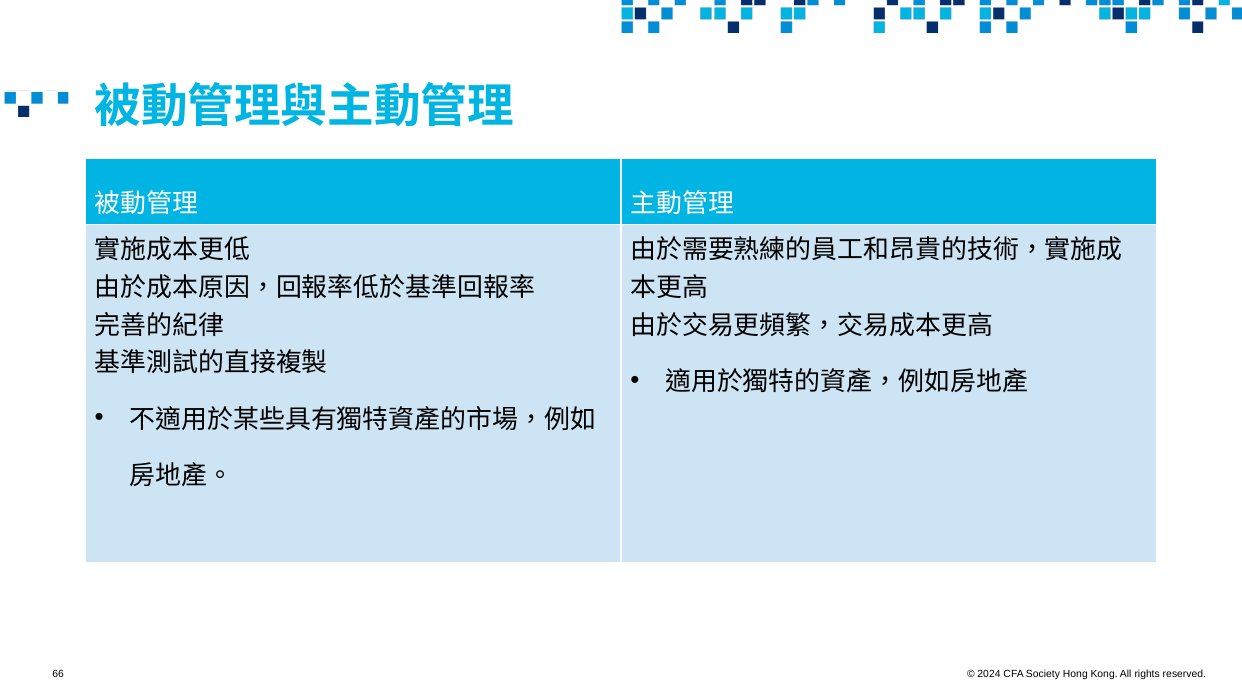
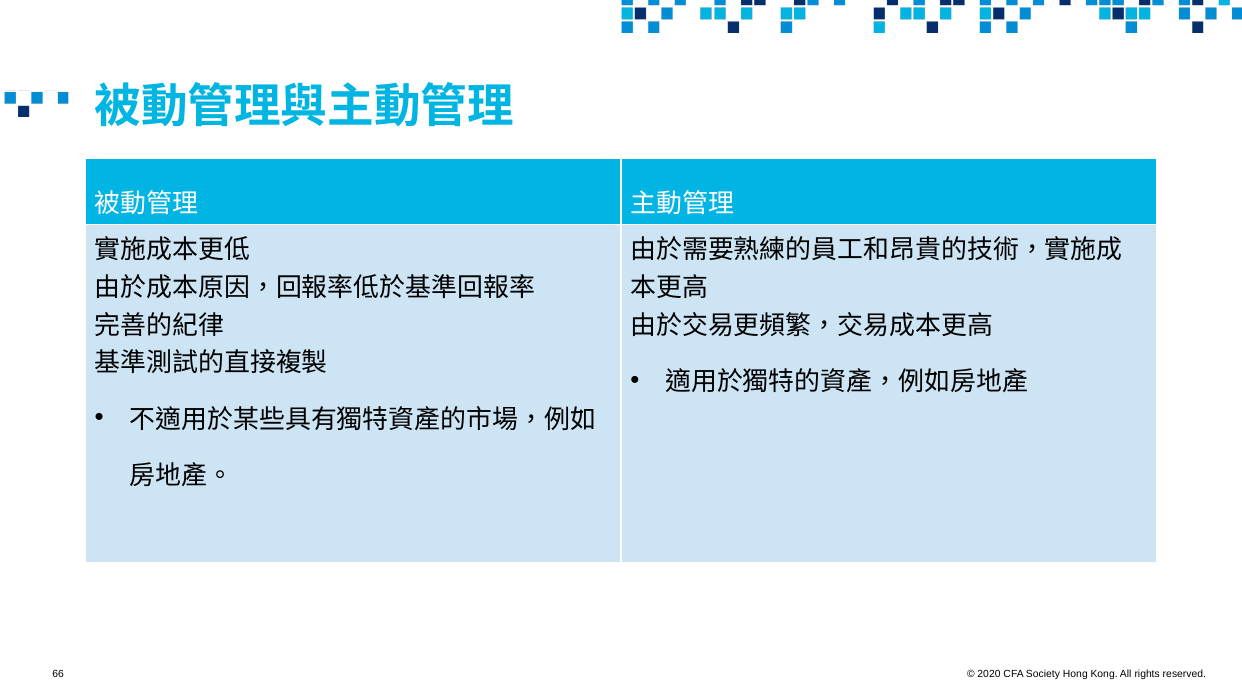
2024: 2024 -> 2020 (989, 674)
